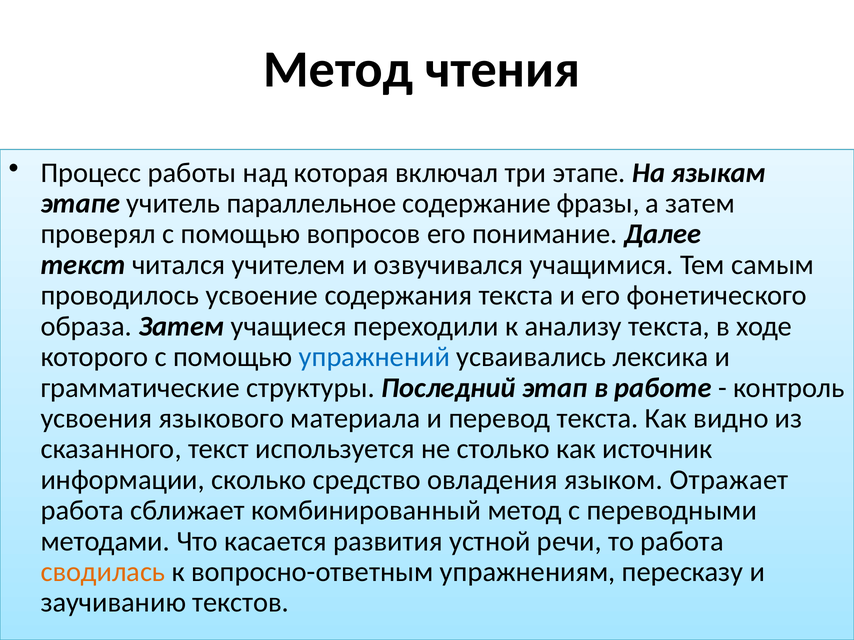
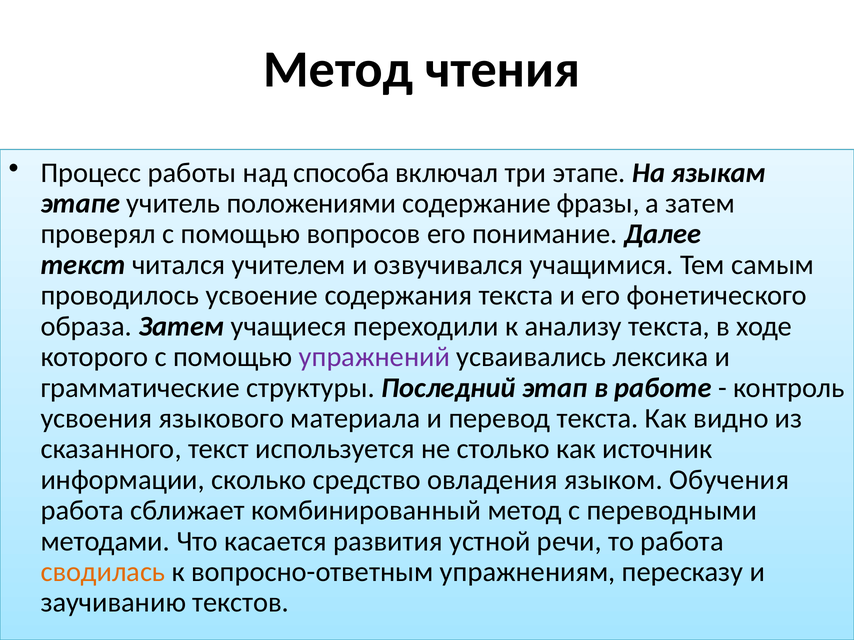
которая: которая -> способа (341, 173)
параллельное: параллельное -> положениями (311, 204)
упражнений colour: blue -> purple (374, 357)
Отражает: Отражает -> Обучения (729, 480)
